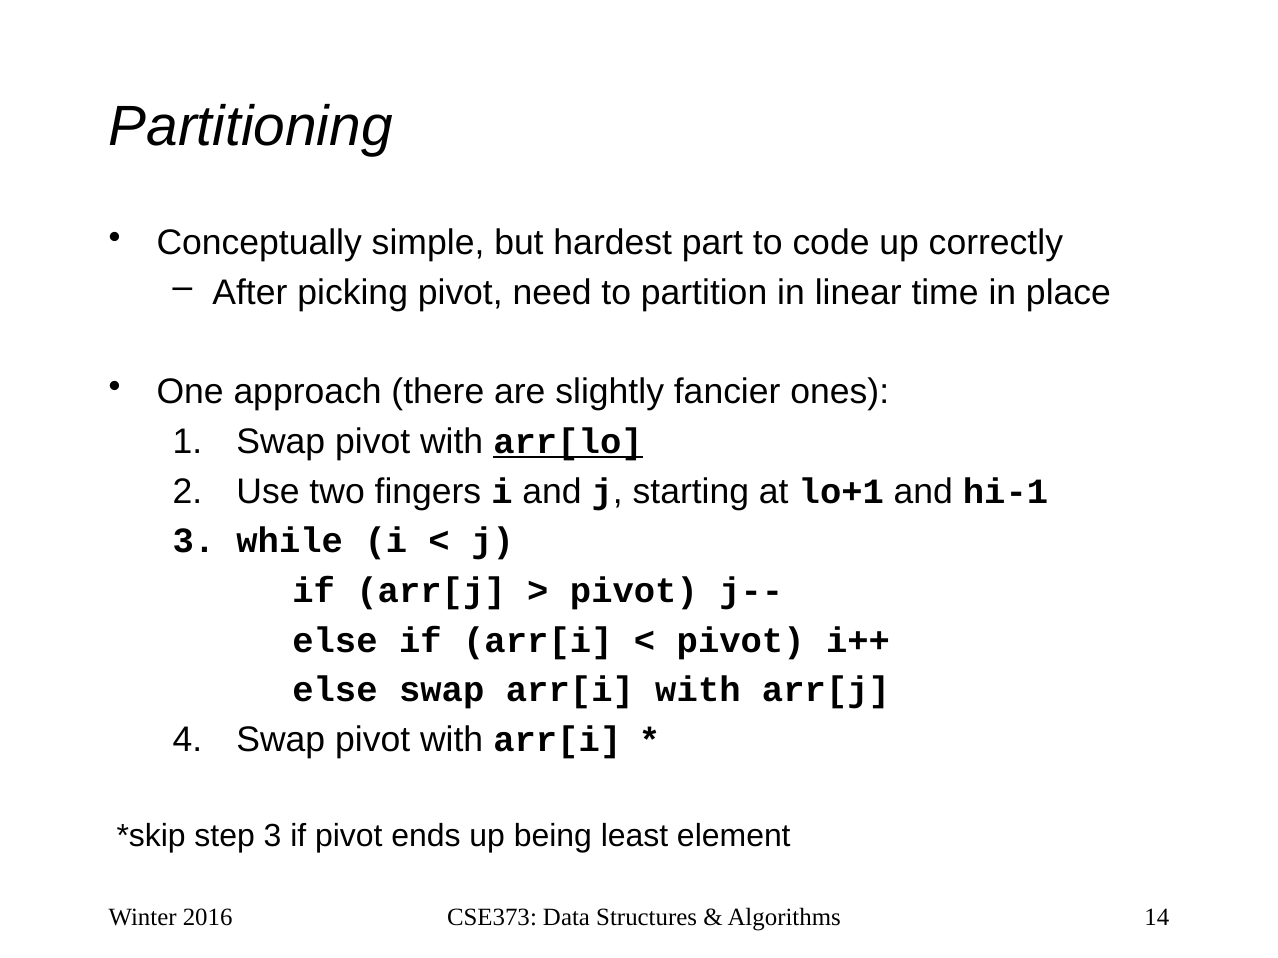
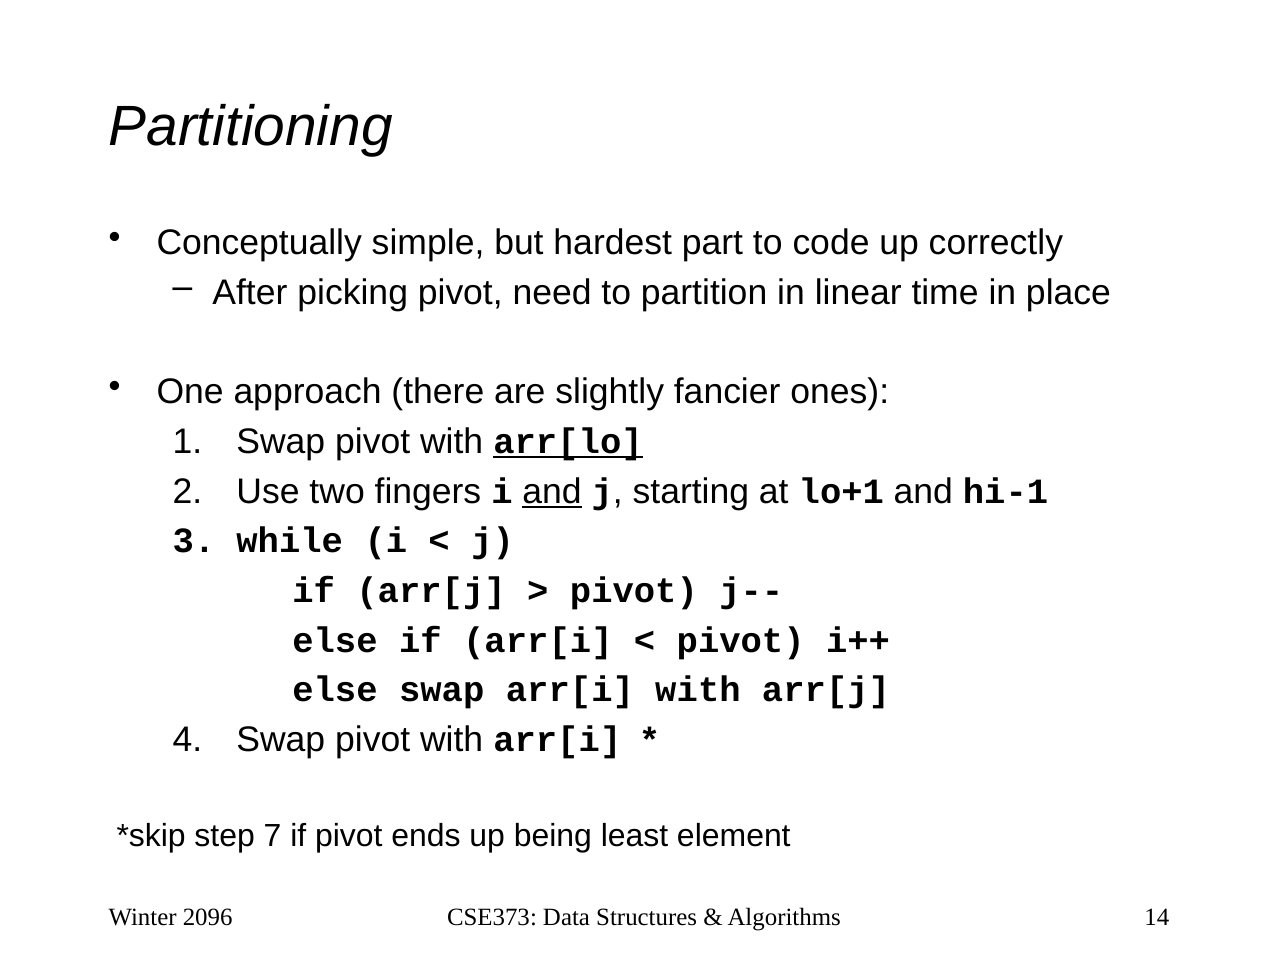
and underline: none -> present (552, 492)
step 3: 3 -> 7 (273, 837)
2016: 2016 -> 2096 (208, 918)
